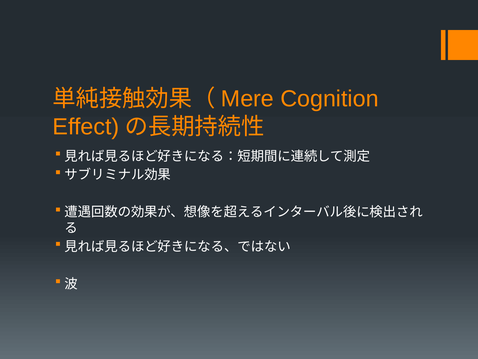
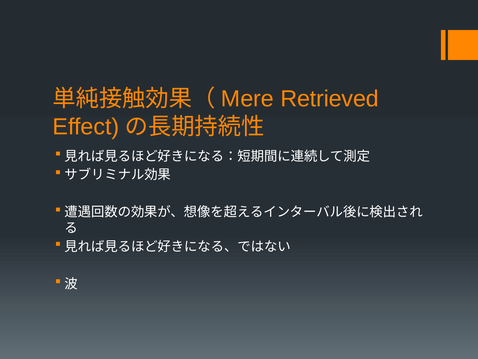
Cognition: Cognition -> Retrieved (330, 99)
